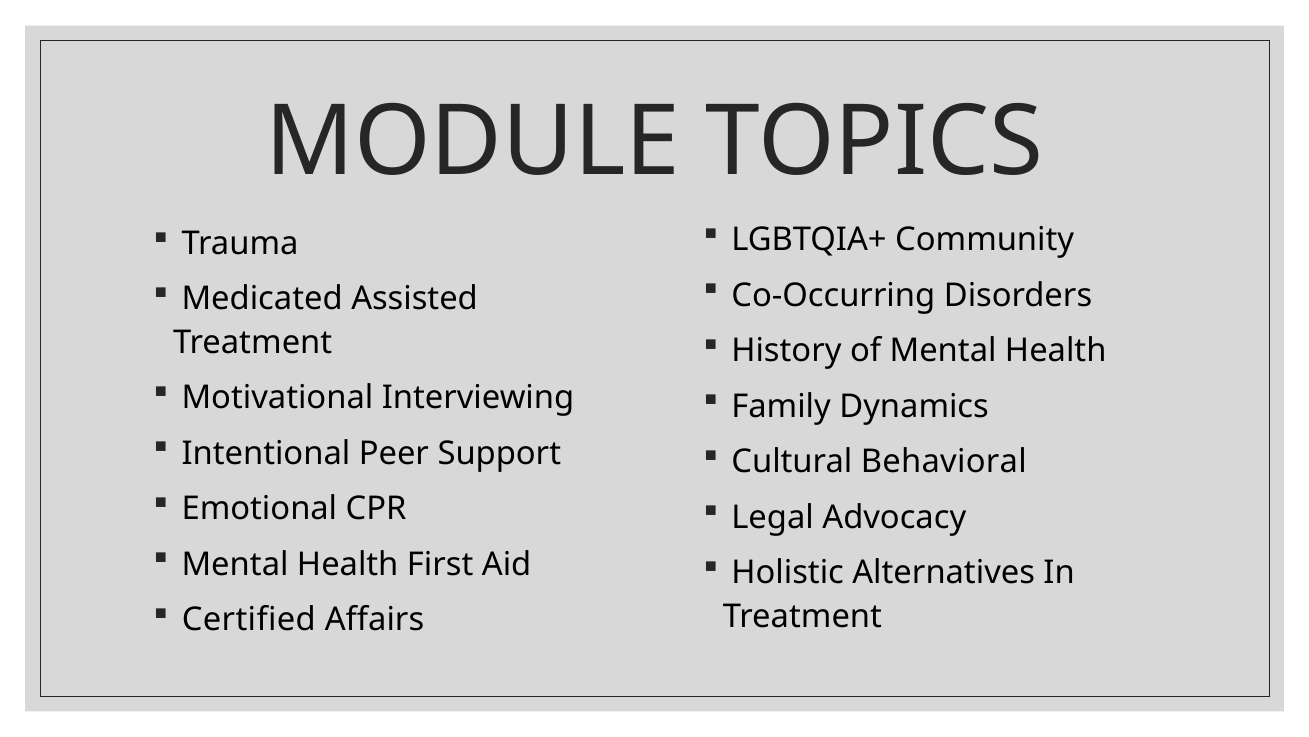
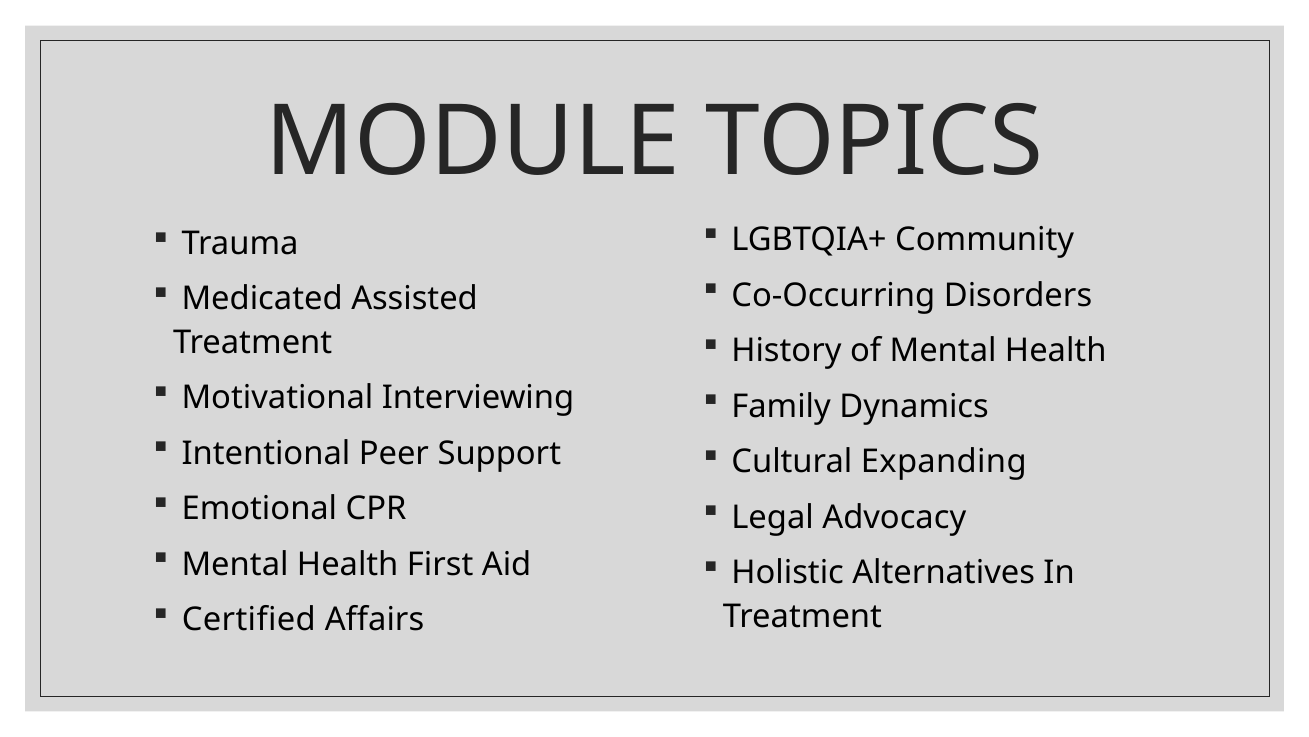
Behavioral: Behavioral -> Expanding (944, 462)
